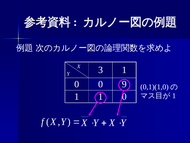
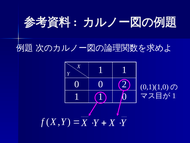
Y 3: 3 -> 1 (101, 70)
9: 9 -> 2 (124, 84)
